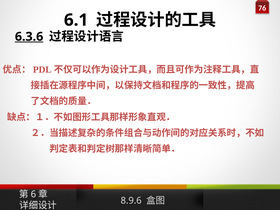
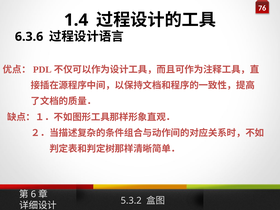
6.1: 6.1 -> 1.4 (76, 20)
6.3.6 underline: present -> none (29, 37)
8.9.6: 8.9.6 -> 5.3.2 (131, 201)
